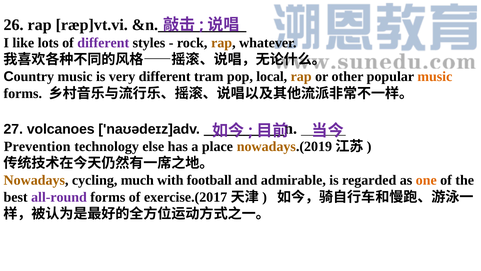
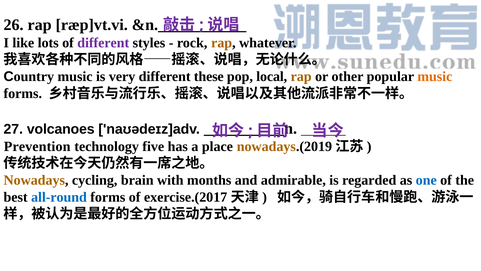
tram: tram -> these (209, 76)
else: else -> five (153, 146)
much: much -> brain (137, 180)
football: football -> months (209, 180)
one colour: orange -> blue (426, 180)
all-round colour: purple -> blue (59, 197)
